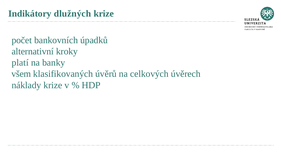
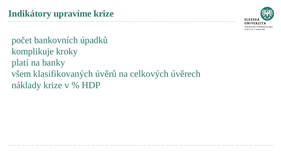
dlužných: dlužných -> upravíme (73, 14)
alternativní: alternativní -> komplikuje (33, 51)
